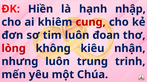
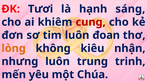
Hiền: Hiền -> Tươi (41, 9)
nhập: nhập -> sáng (130, 9)
lòng colour: red -> orange (14, 49)
